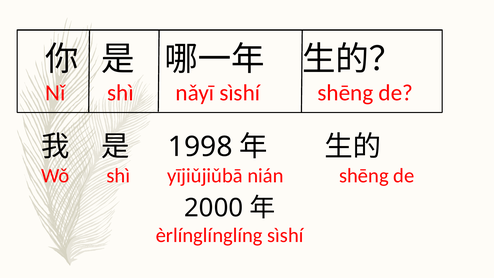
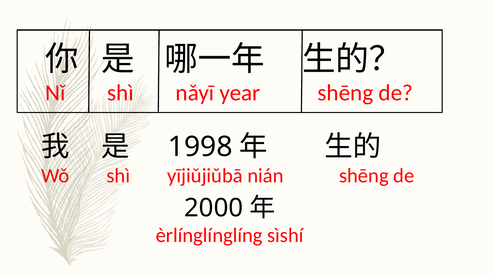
nǎyī sìshí: sìshí -> year (240, 93)
